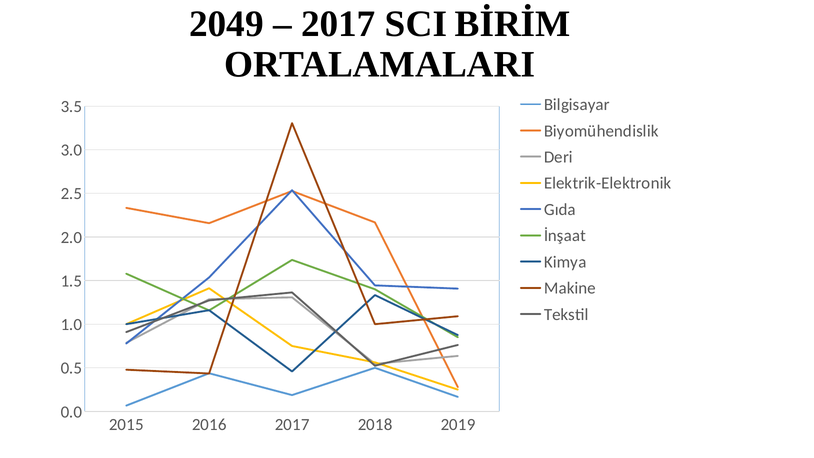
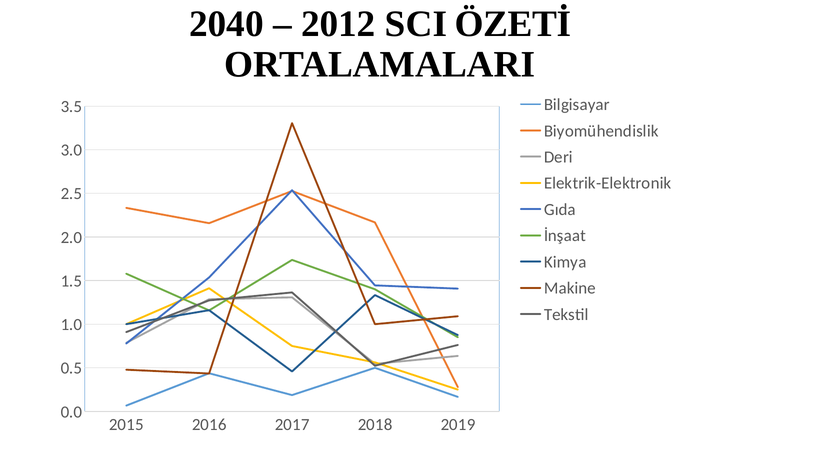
2049: 2049 -> 2040 (226, 24)
2017: 2017 -> 2012 (338, 24)
BİRİM: BİRİM -> ÖZETİ (513, 24)
